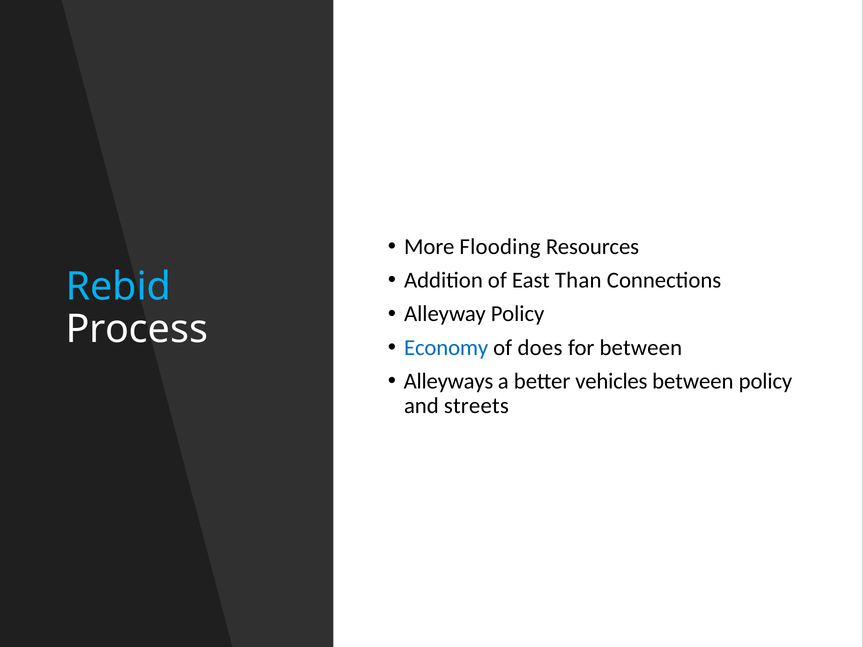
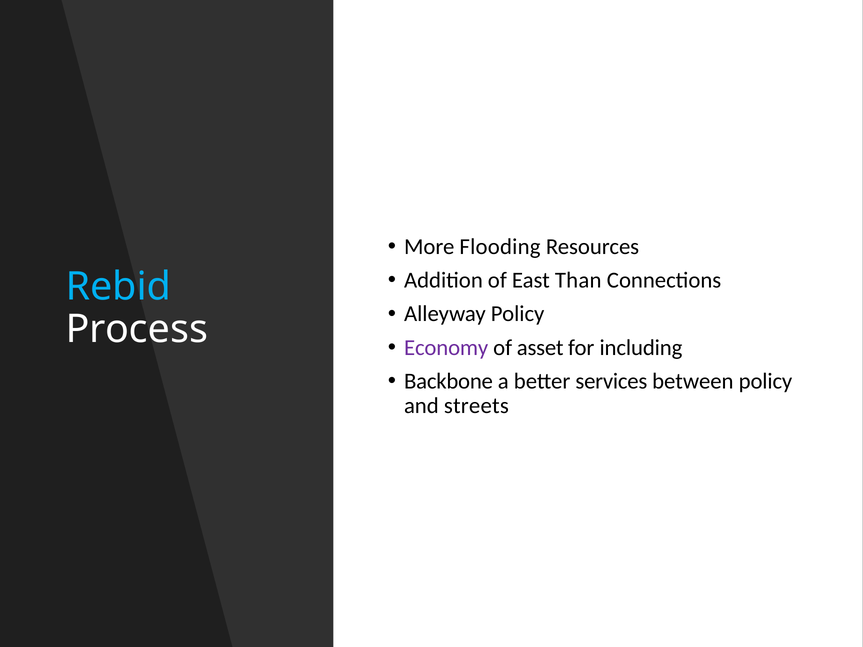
Economy colour: blue -> purple (446, 348)
does: does -> asset (540, 348)
for between: between -> including (641, 348)
Alleyways: Alleyways -> Backbone (449, 381)
vehicles: vehicles -> services (611, 381)
